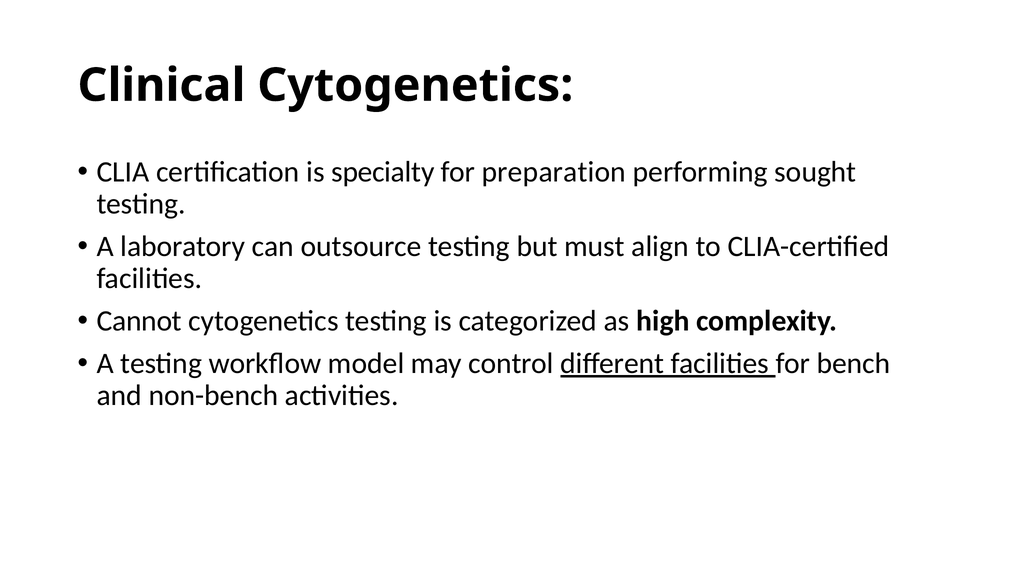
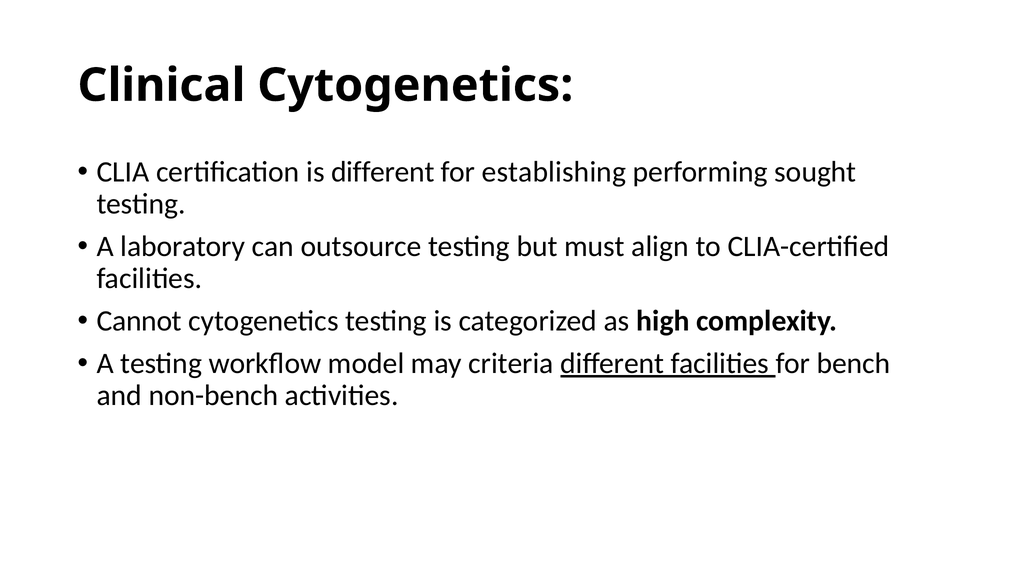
is specialty: specialty -> different (383, 172)
preparation: preparation -> establishing (554, 172)
control: control -> criteria (511, 364)
